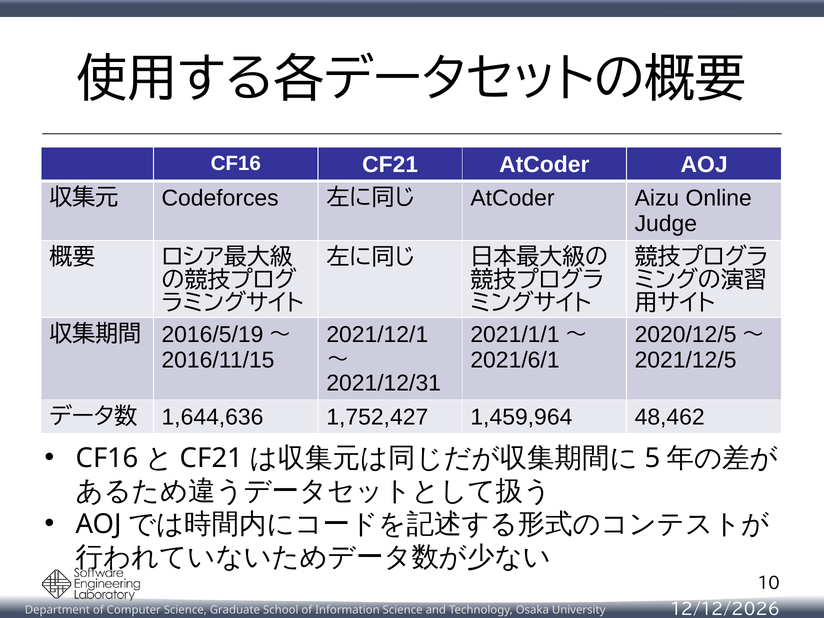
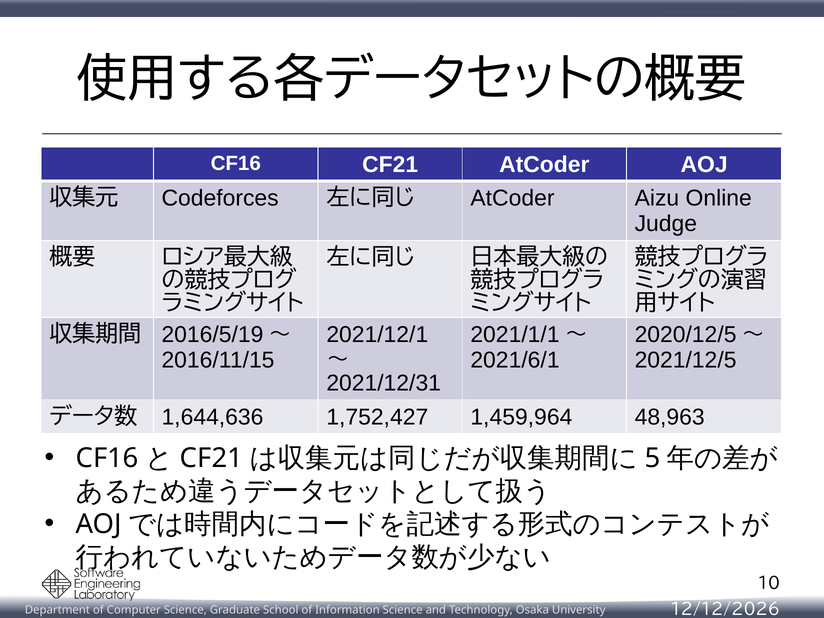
48,462: 48,462 -> 48,963 (670, 417)
